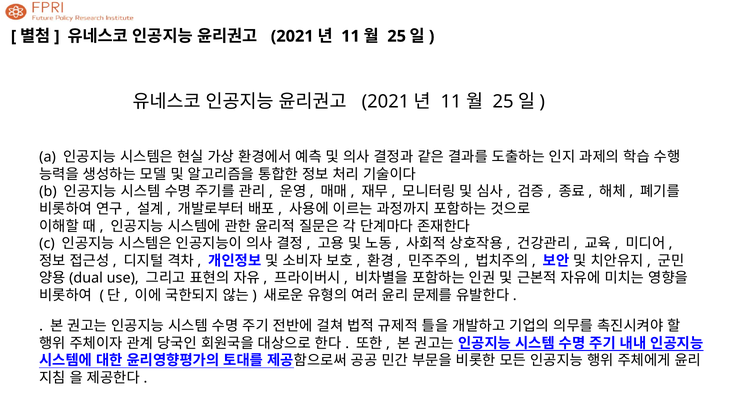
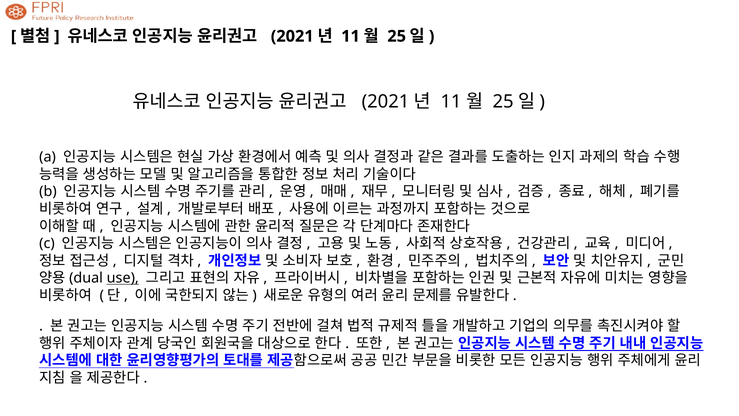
use underline: none -> present (123, 278)
